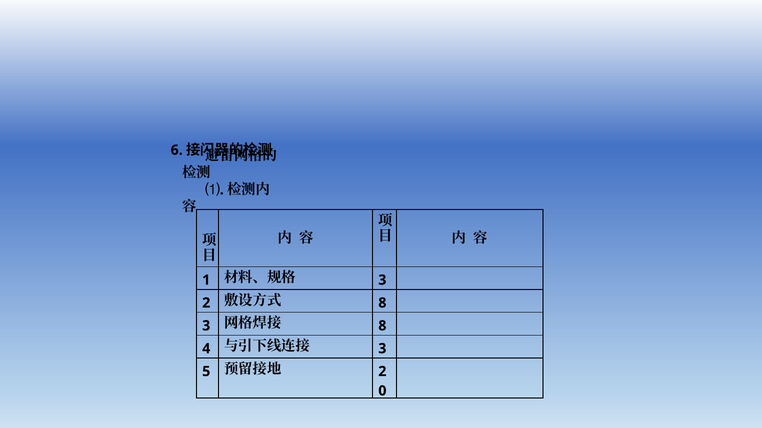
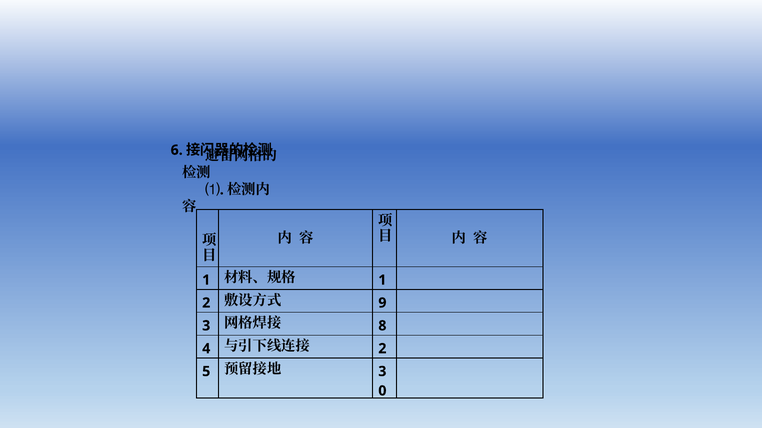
3: 3 -> 1 (382, 280)
8: 8 -> 9 (382, 303)
3: 3 -> 2 (382, 349)
2: 2 -> 3 (382, 372)
